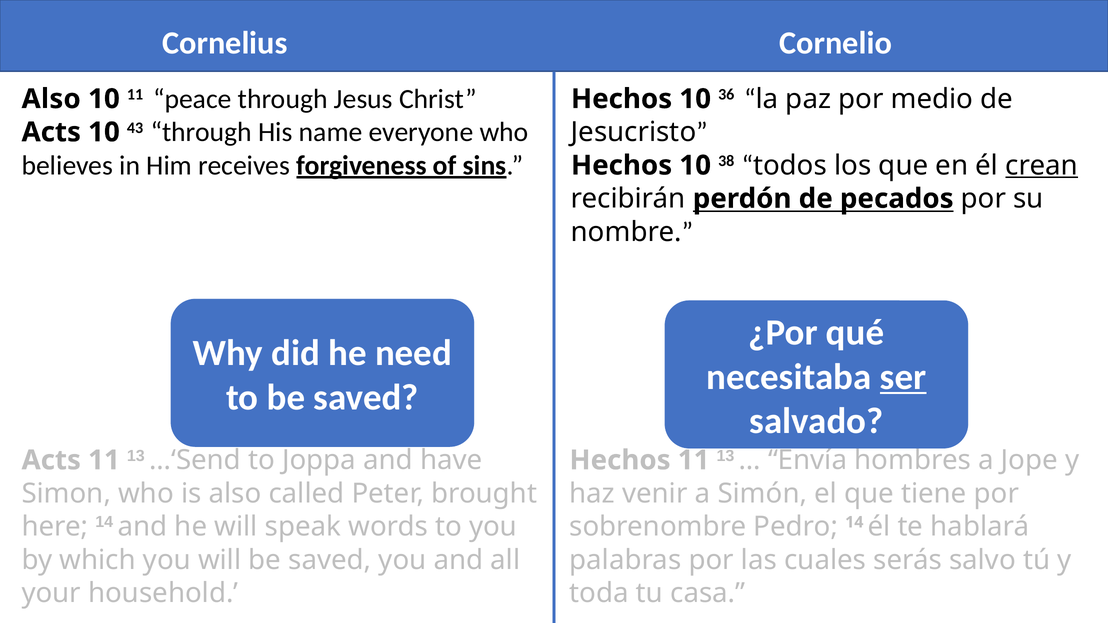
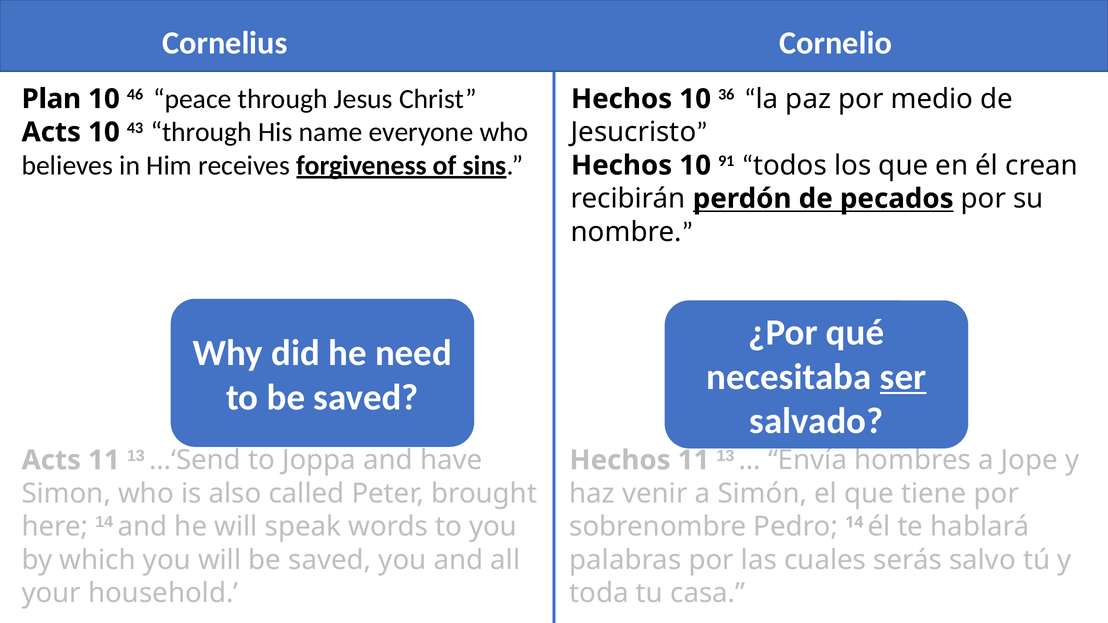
Also: Also -> Plan (51, 99)
10 11: 11 -> 46 (135, 95)
38: 38 -> 91 (726, 161)
crean underline: present -> none (1042, 165)
